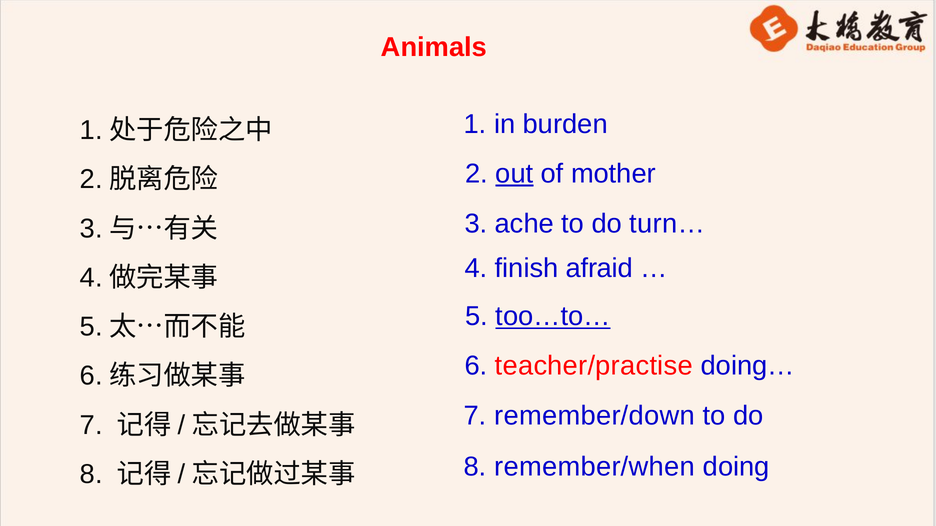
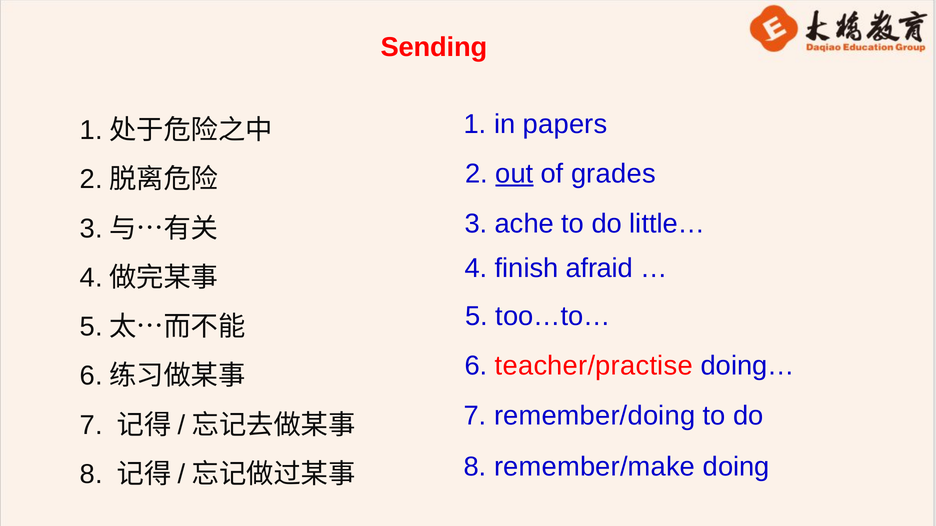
Animals: Animals -> Sending (434, 47)
burden: burden -> papers (565, 124)
mother: mother -> grades (613, 174)
turn…: turn… -> little… (667, 224)
too…to… underline: present -> none (553, 317)
remember/down: remember/down -> remember/doing (595, 416)
remember/when: remember/when -> remember/make (595, 467)
